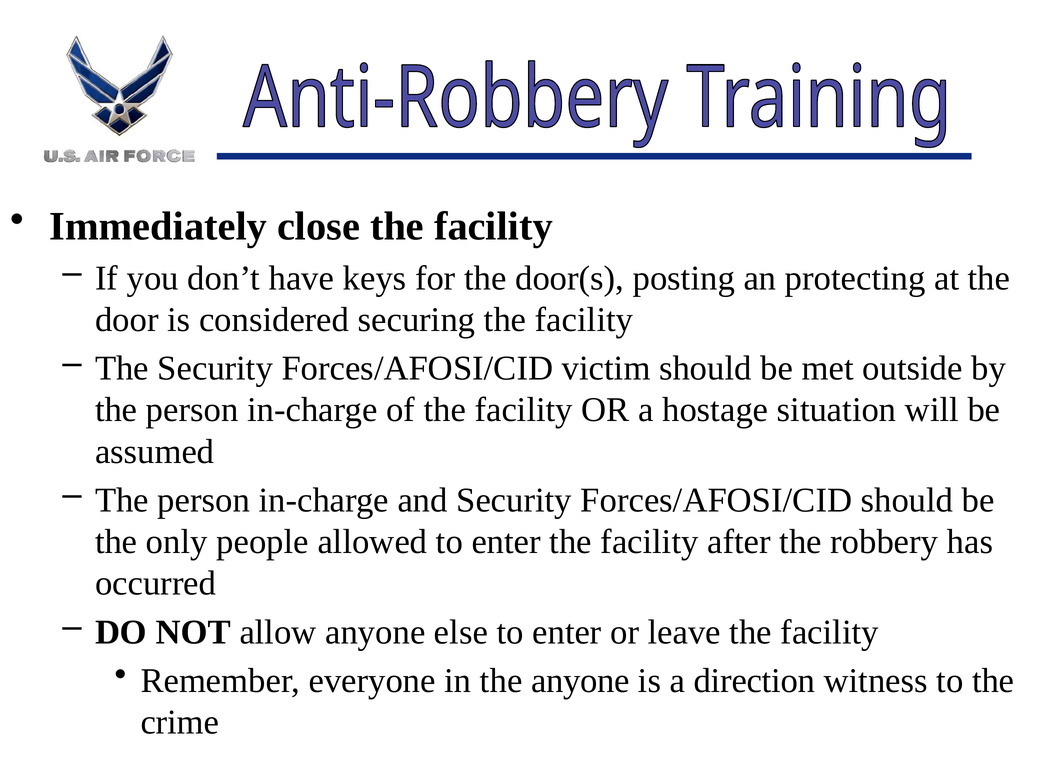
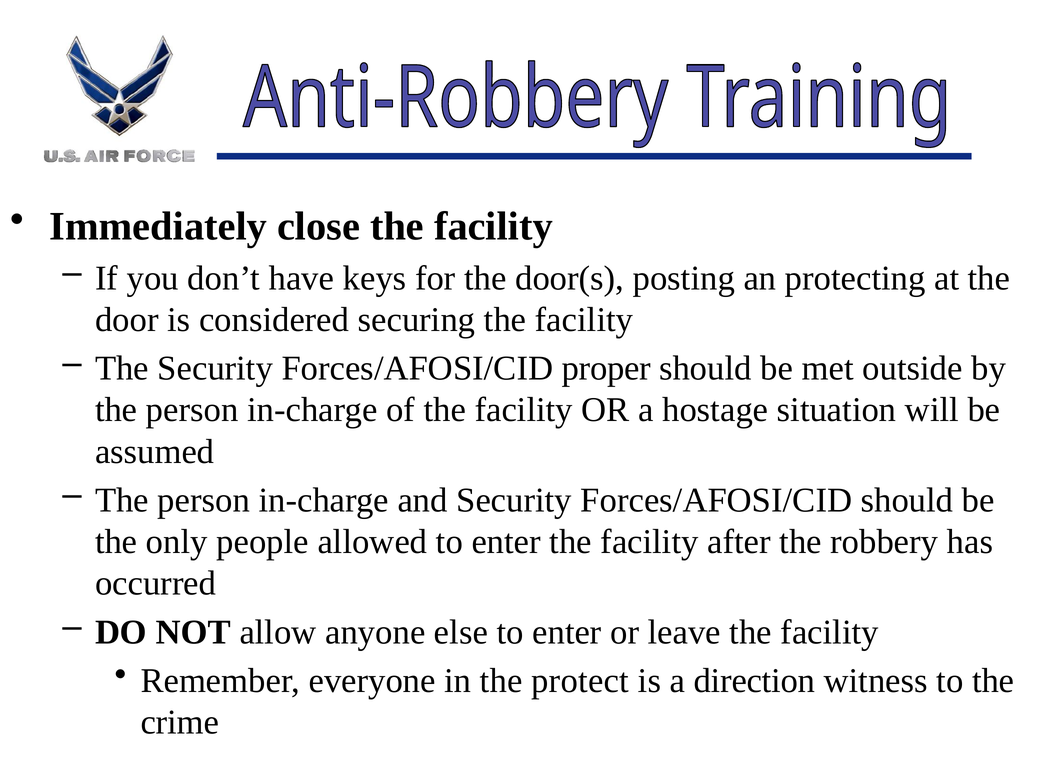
victim: victim -> proper (606, 368)
the anyone: anyone -> protect (580, 680)
